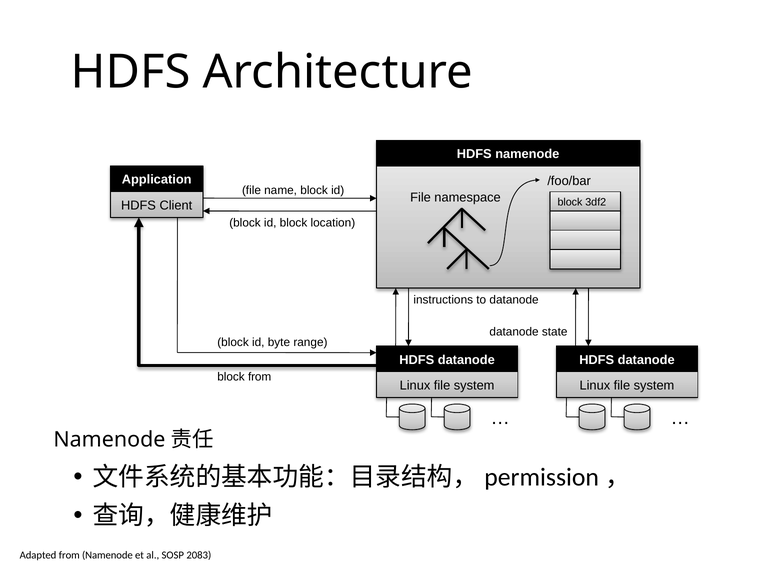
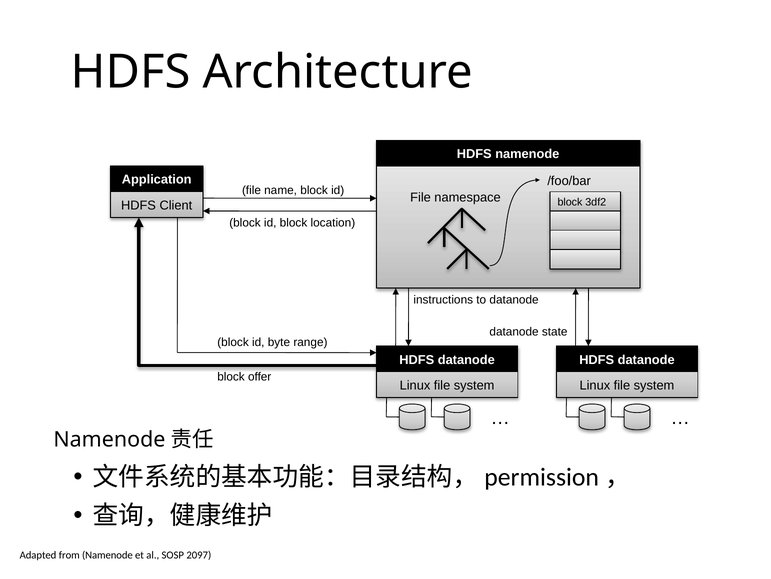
block from: from -> offer (260, 377)
2083: 2083 -> 2097 (199, 554)
